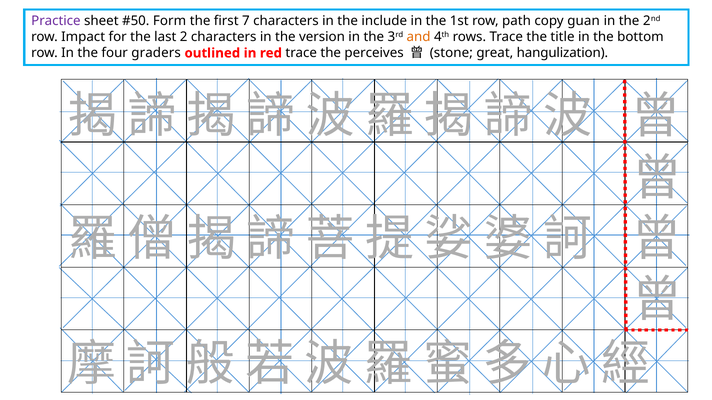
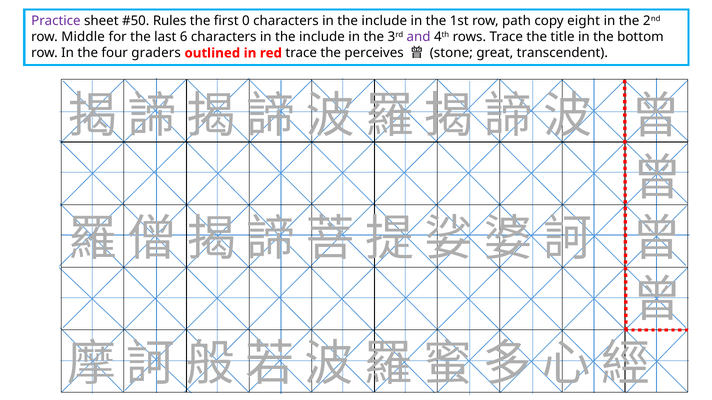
Form: Form -> Rules (170, 21)
7: 7 -> 0 (246, 21)
guan: guan -> eight (584, 21)
Impact: Impact -> Middle (83, 37)
2: 2 -> 6 (184, 37)
version: version -> include (322, 37)
and colour: orange -> purple (419, 37)
hangulization: hangulization -> transcendent (562, 53)
